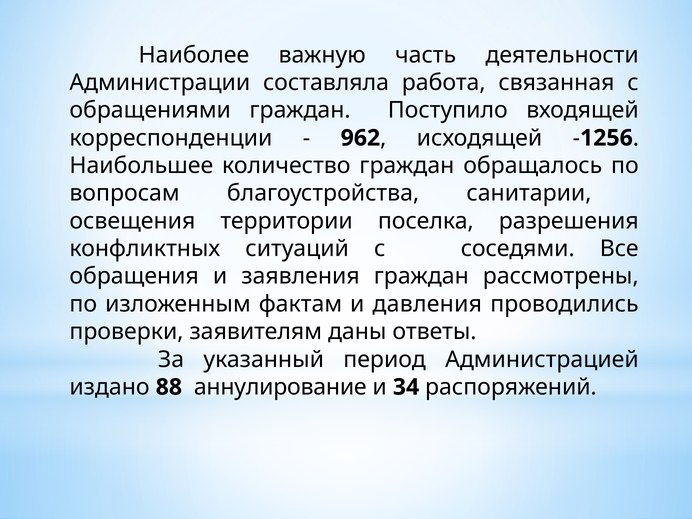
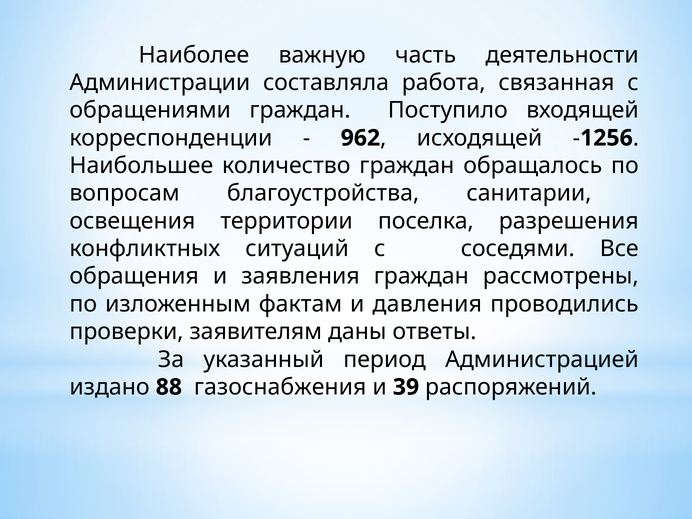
аннулирование: аннулирование -> газоснабжения (280, 387)
34: 34 -> 39 (406, 387)
